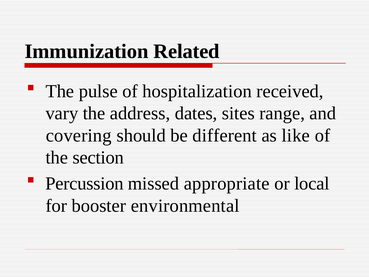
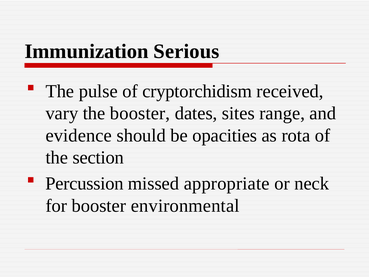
Related: Related -> Serious (186, 51)
hospitalization: hospitalization -> cryptorchidism (197, 91)
the address: address -> booster (140, 113)
covering: covering -> evidence (79, 135)
different: different -> opacities (225, 135)
like: like -> rota (296, 135)
local: local -> neck (312, 183)
